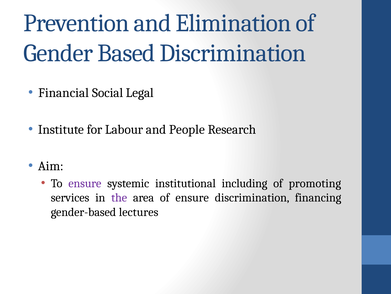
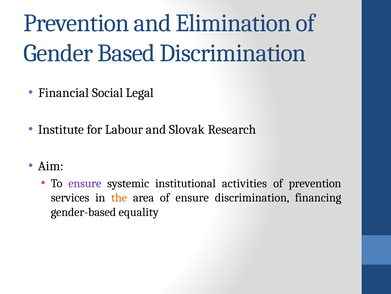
People: People -> Slovak (187, 129)
including: including -> activities (244, 183)
of promoting: promoting -> prevention (315, 183)
the colour: purple -> orange (119, 197)
lectures: lectures -> equality (139, 212)
